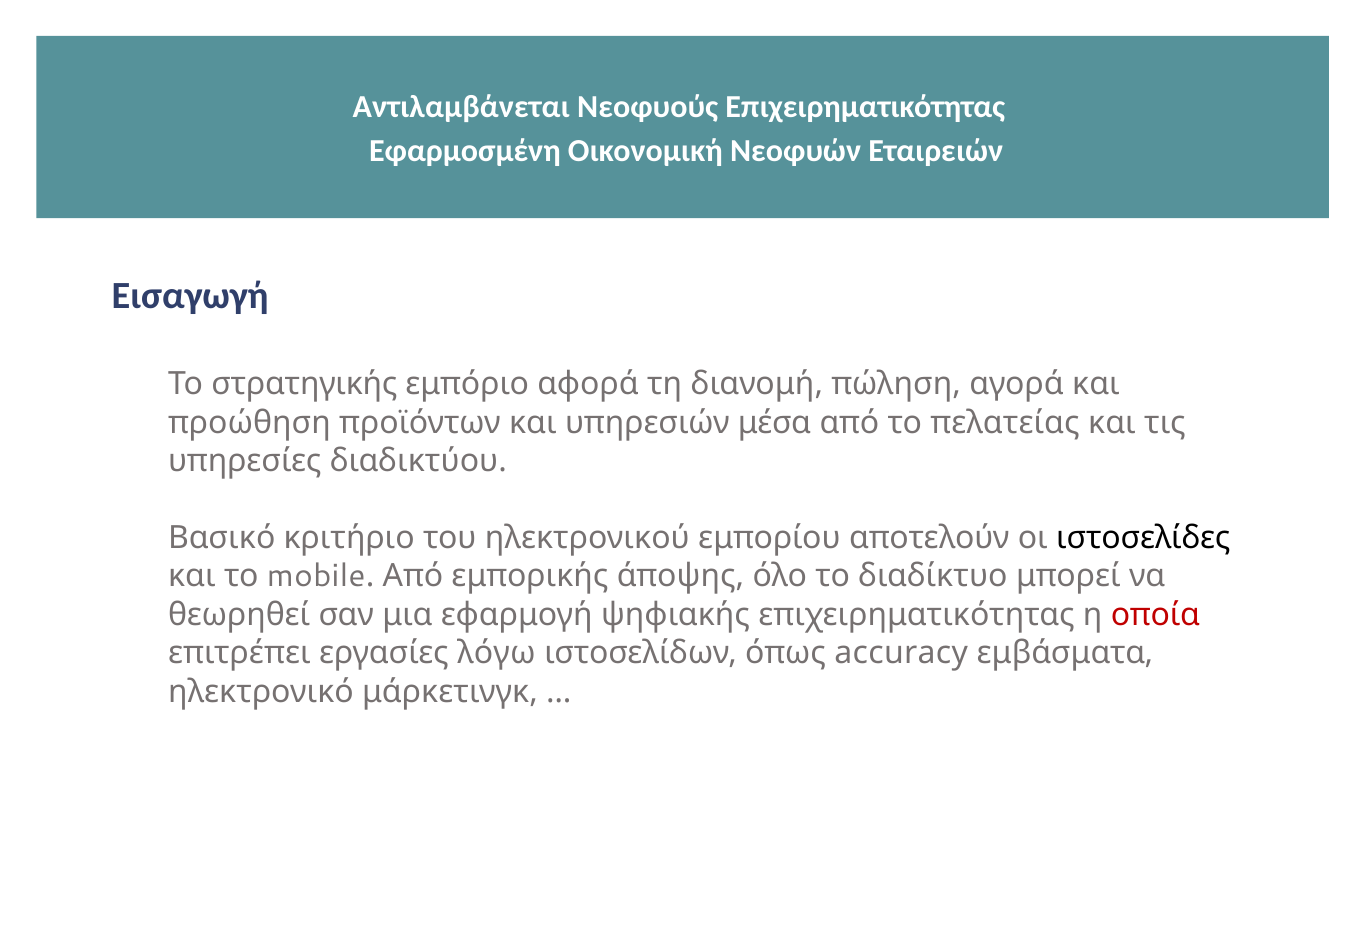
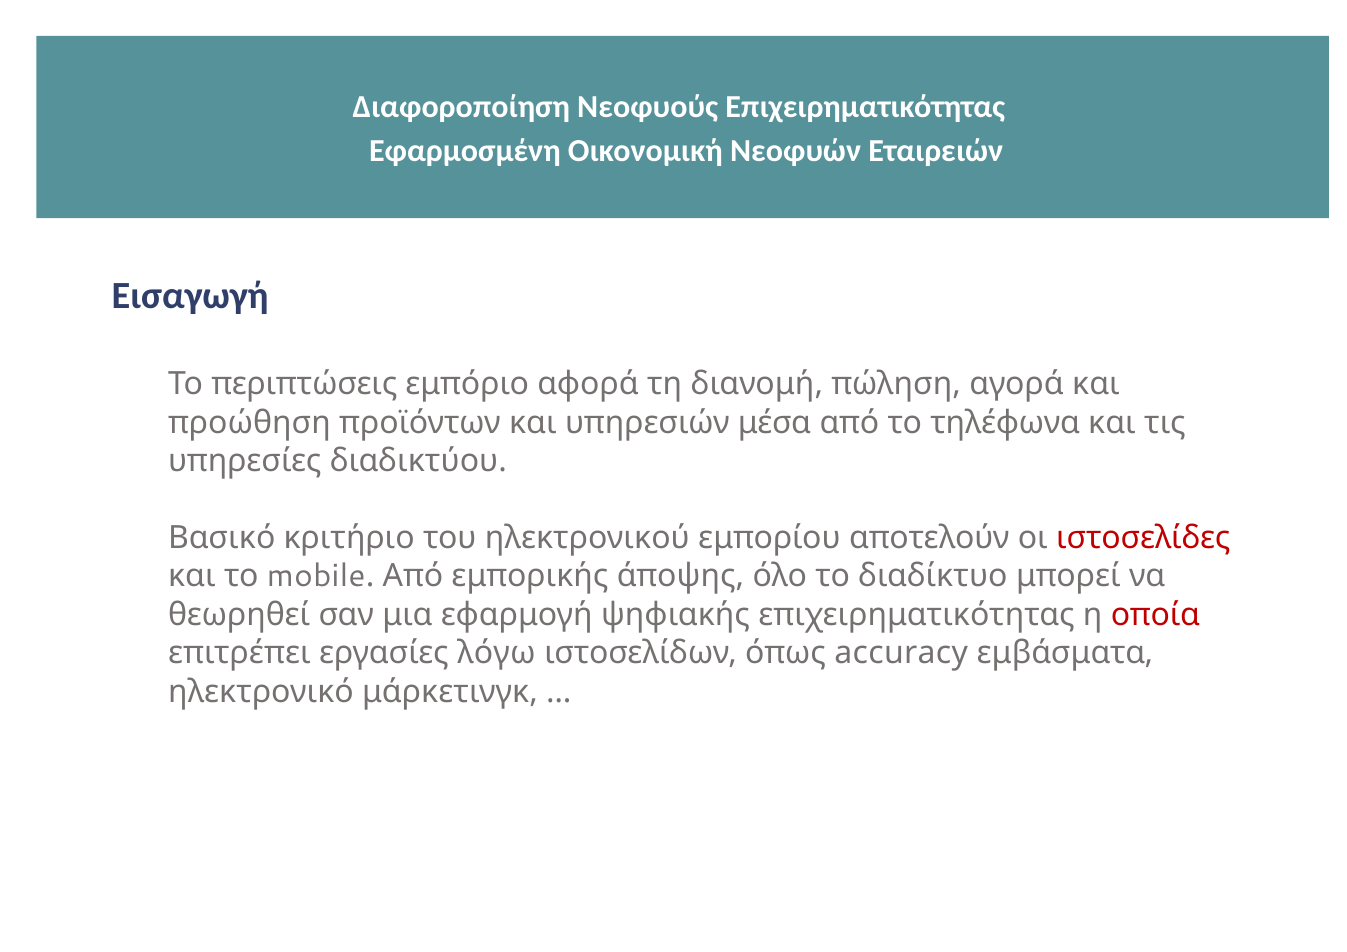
Αντιλαμβάνεται: Αντιλαμβάνεται -> Διαφοροποίηση (461, 107)
στρατηγικής: στρατηγικής -> περιπτώσεις (304, 384)
πελατείας: πελατείας -> τηλέφωνα (1005, 423)
ιστοσελίδες colour: black -> red (1143, 538)
